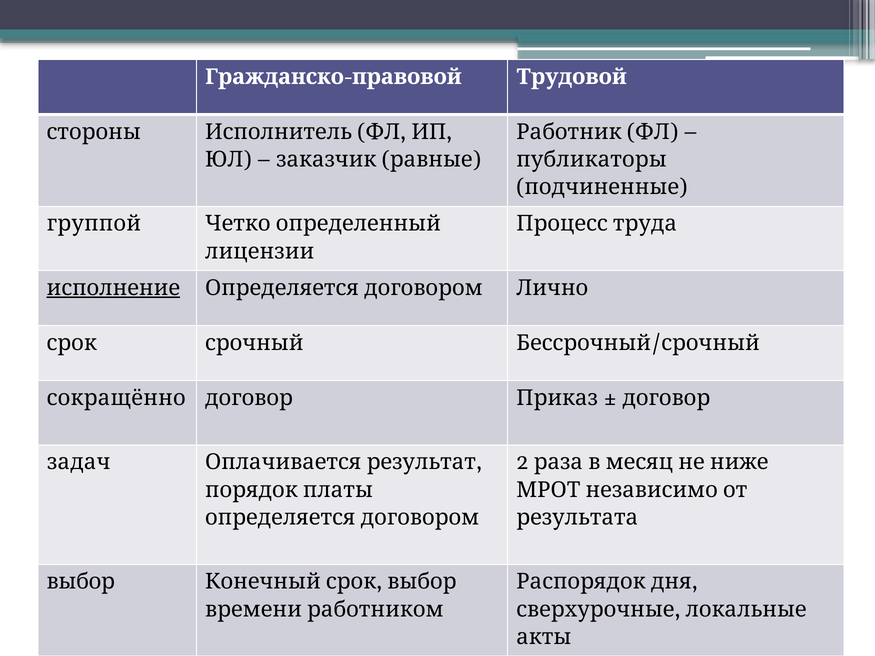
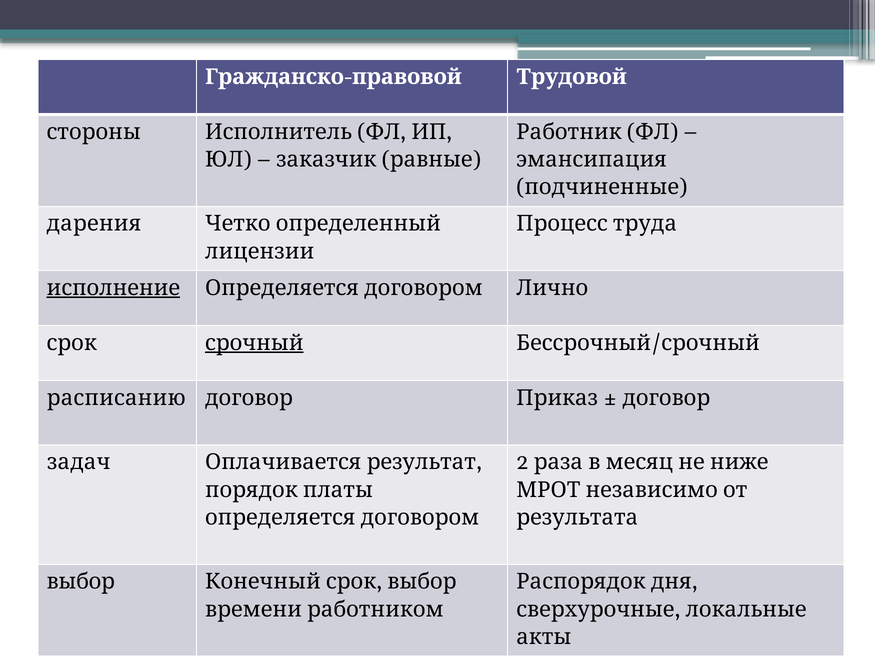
публикаторы: публикаторы -> эмансипация (592, 160)
группой: группой -> дарения (94, 224)
срочный underline: none -> present (254, 343)
сокращённо: сокращённо -> расписанию (116, 398)
